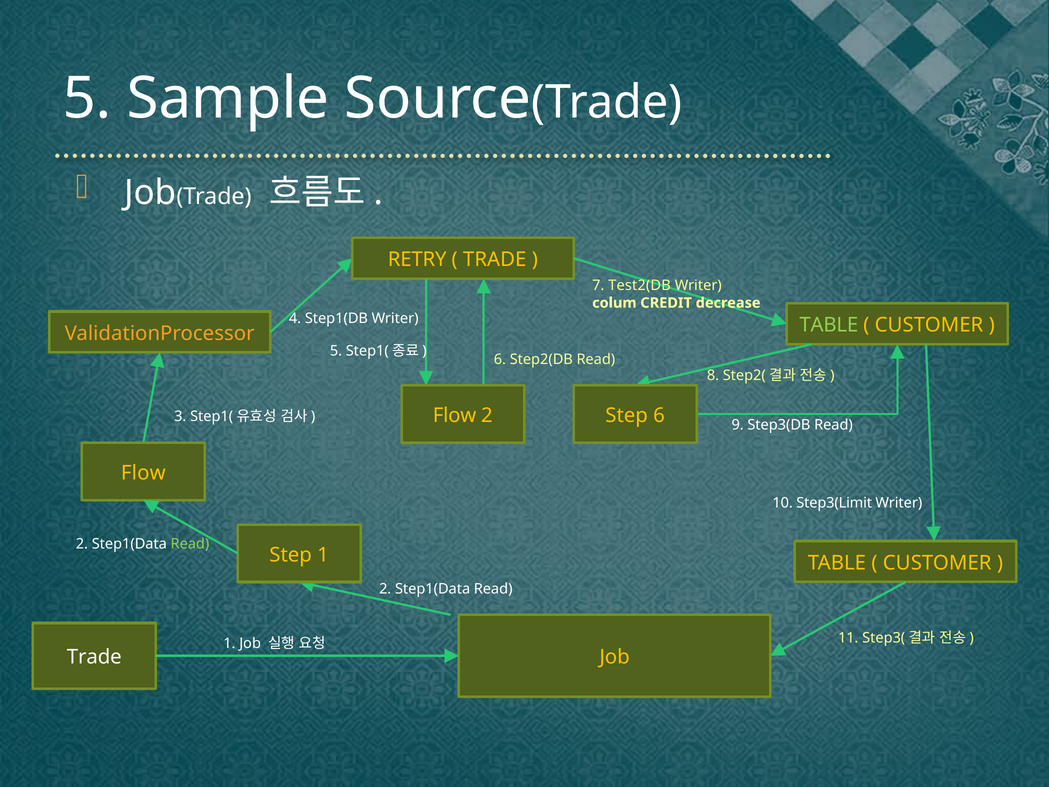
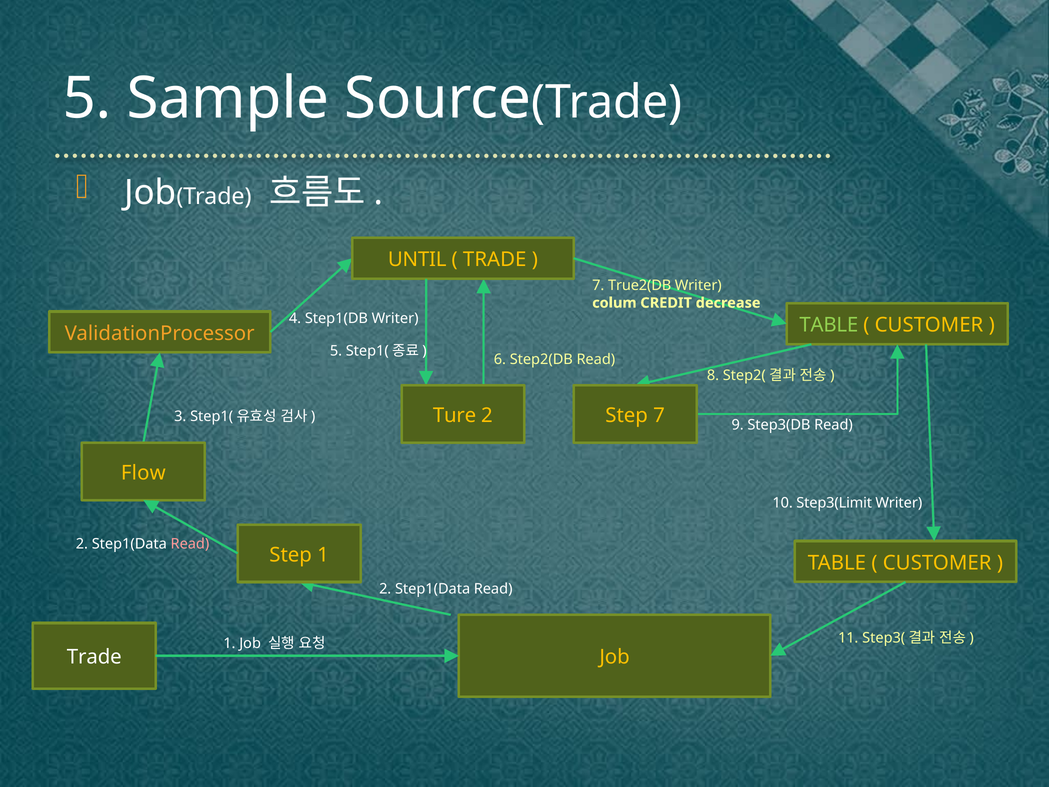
RETRY: RETRY -> UNTIL (417, 260)
Test2(DB: Test2(DB -> True2(DB (640, 285)
Flow: Flow -> Ture (455, 415)
Step 6: 6 -> 7 (659, 415)
Read colour: light green -> pink (190, 544)
